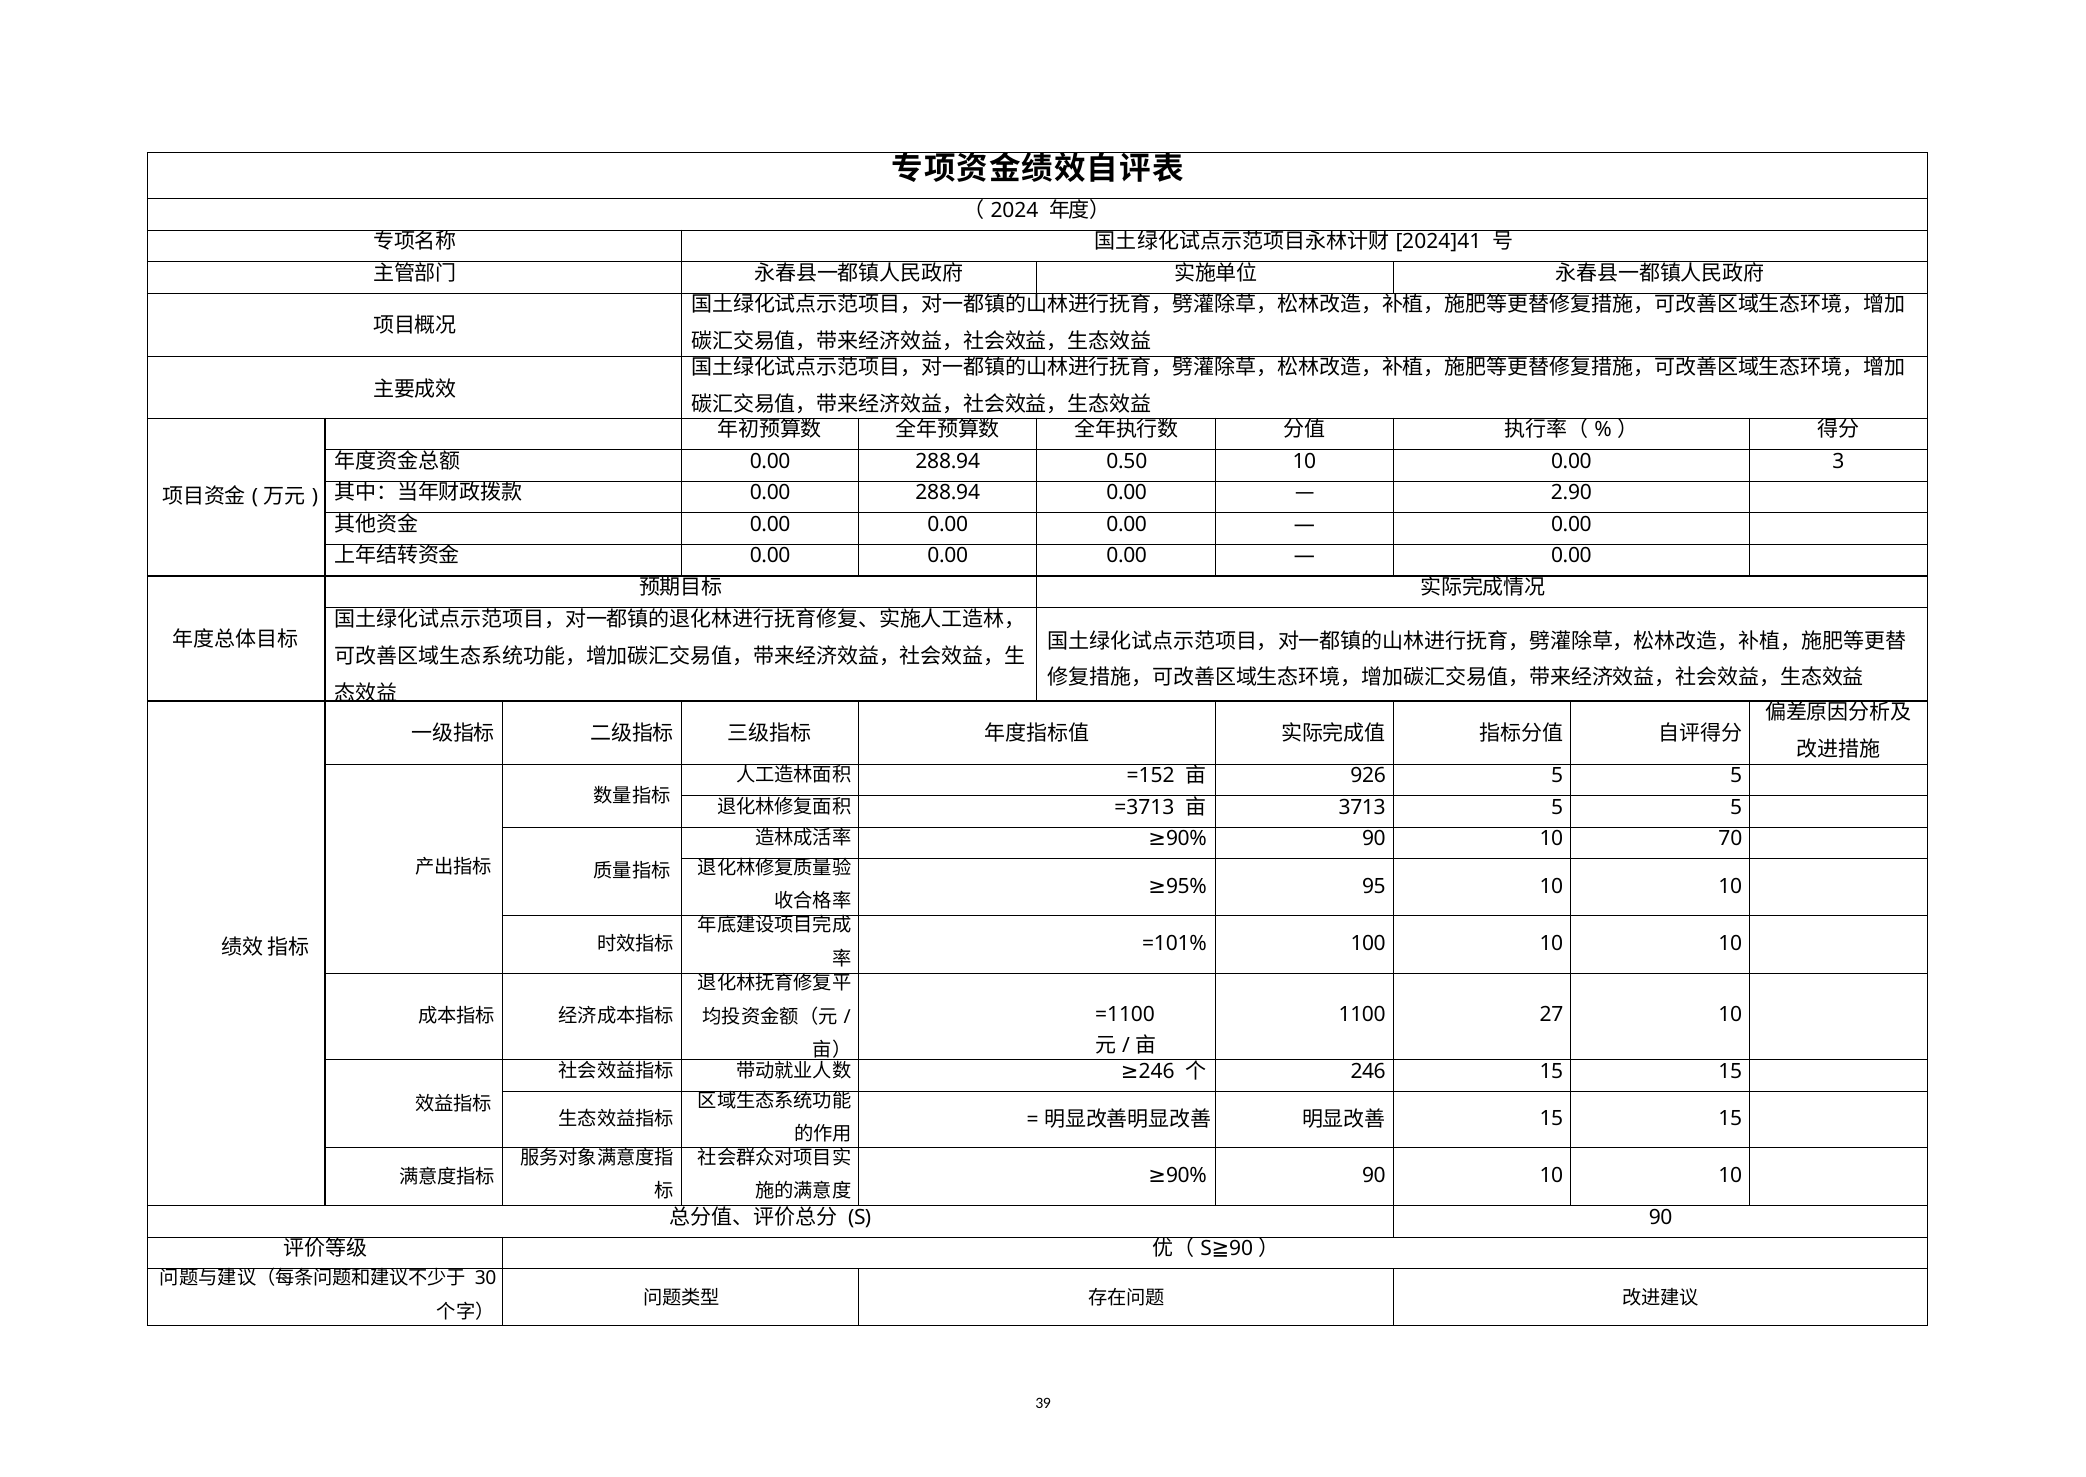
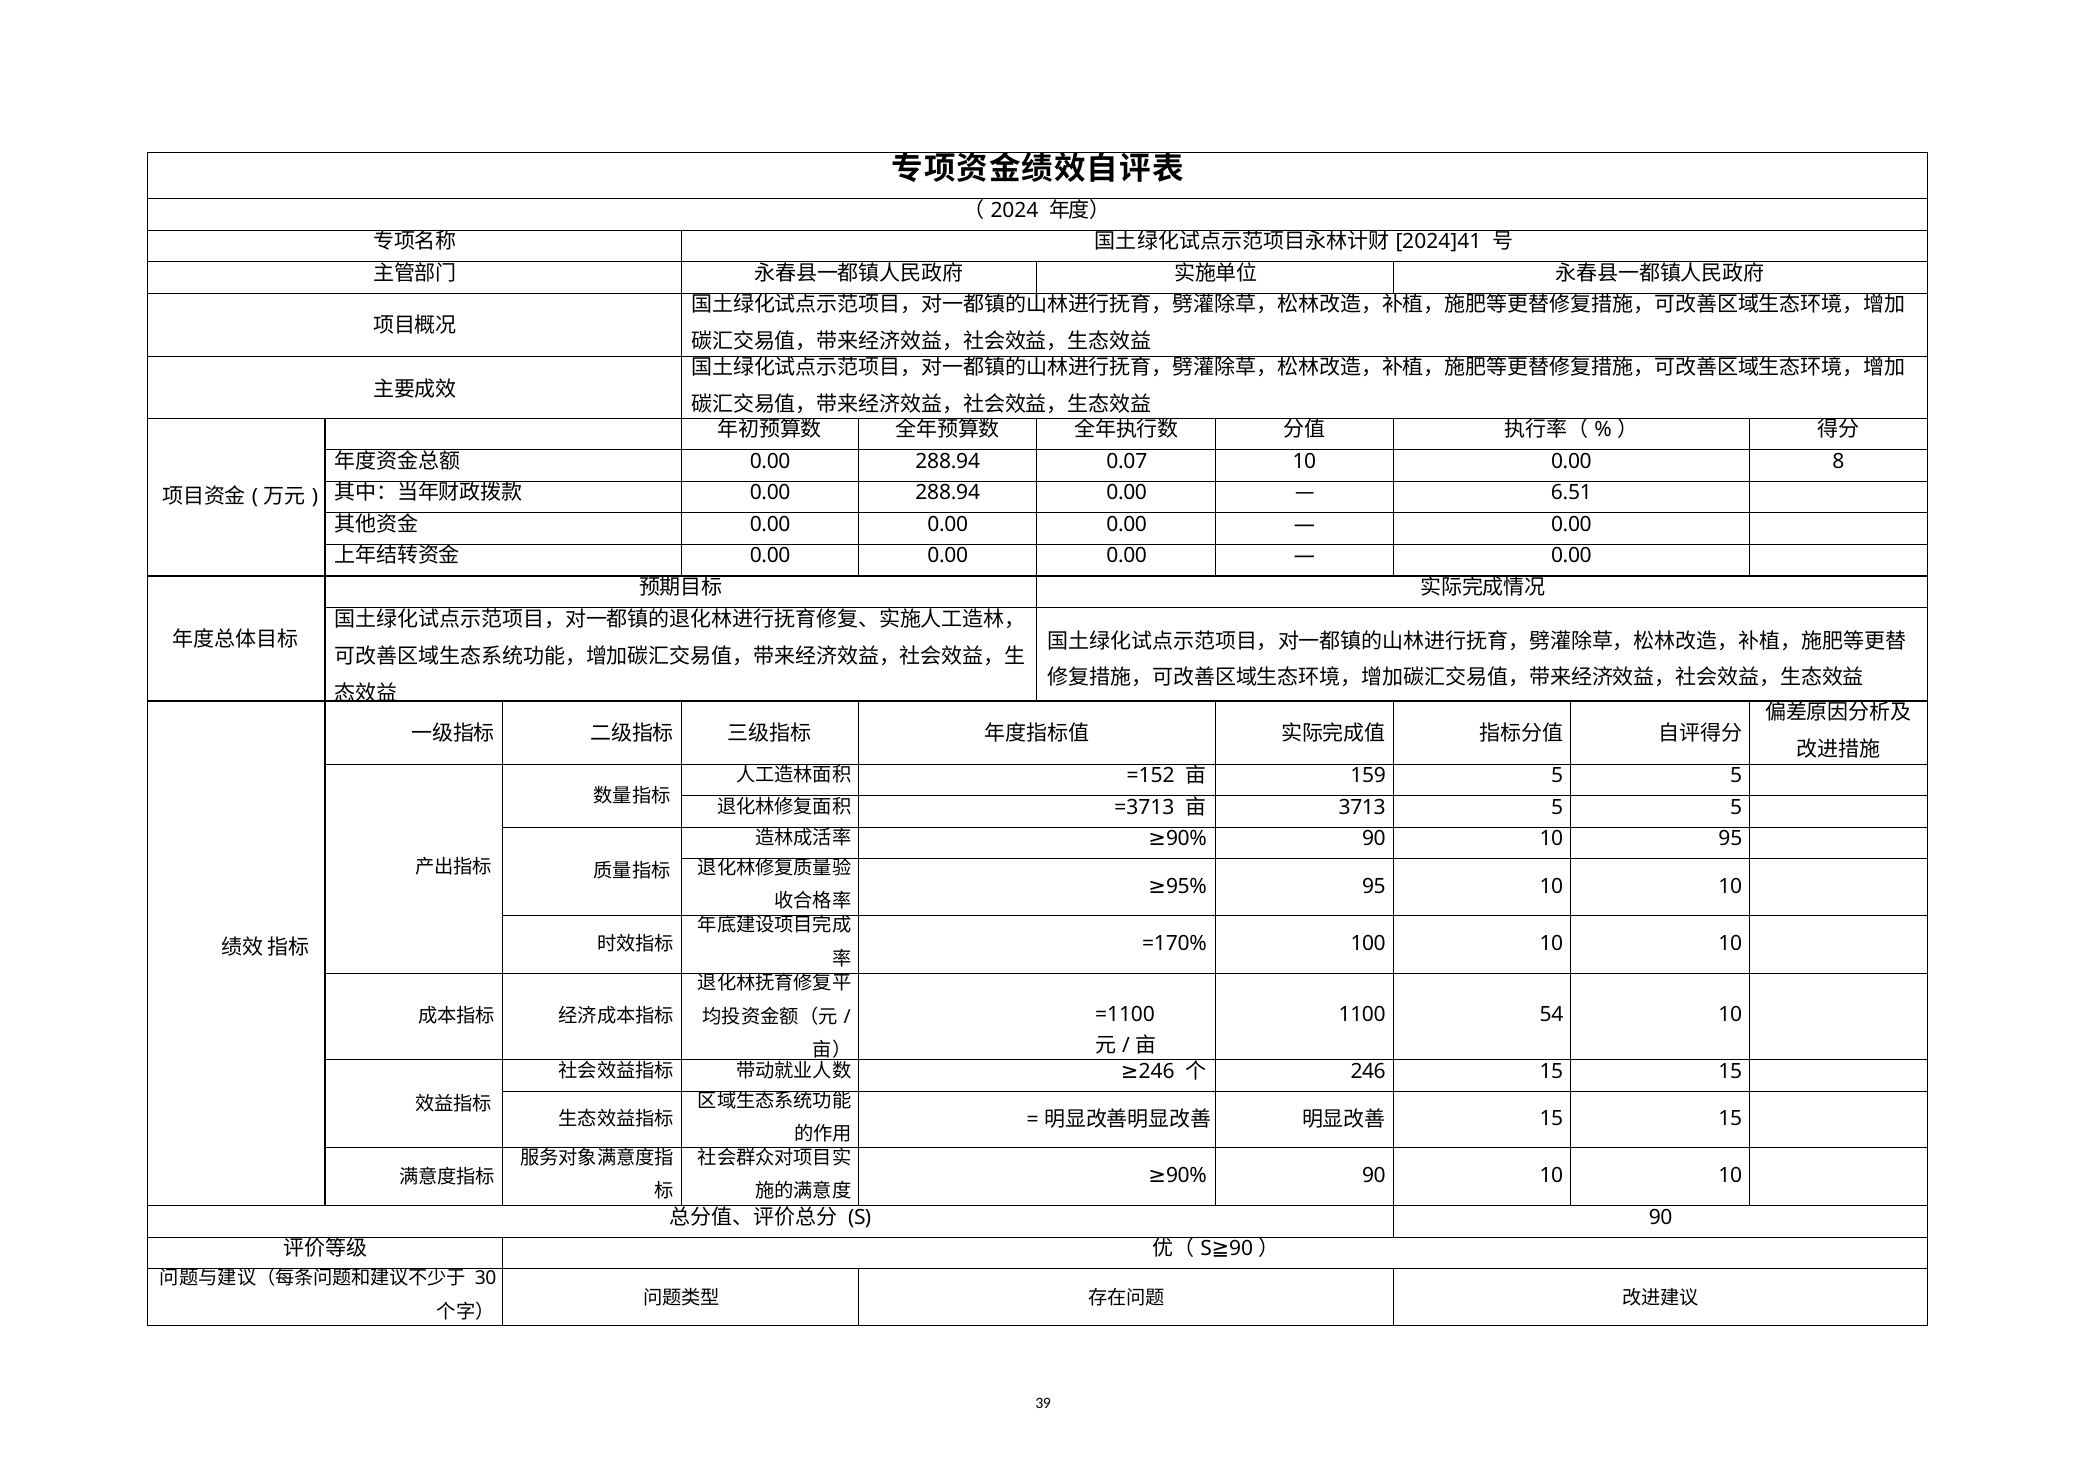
0.50: 0.50 -> 0.07 (1127, 461)
3: 3 -> 8 (1838, 461)
2.90: 2.90 -> 6.51 (1571, 493)
926: 926 -> 159 (1368, 776)
10 70: 70 -> 95 (1730, 839)
=101%: =101% -> =170% (1174, 943)
27: 27 -> 54 (1552, 1015)
